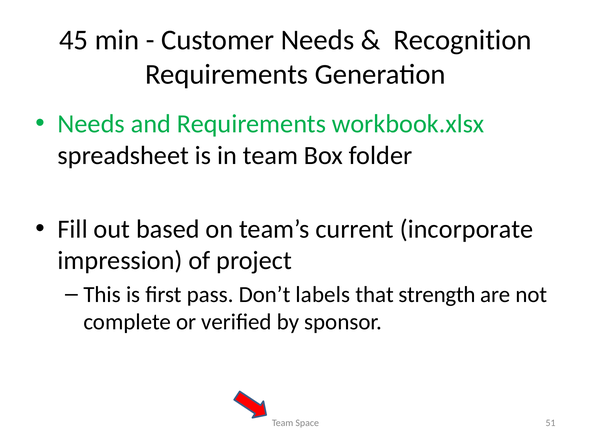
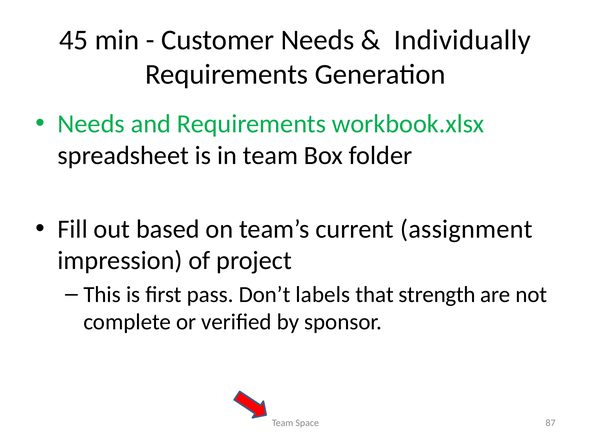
Recognition: Recognition -> Individually (462, 40)
incorporate: incorporate -> assignment (466, 229)
51: 51 -> 87 (551, 423)
